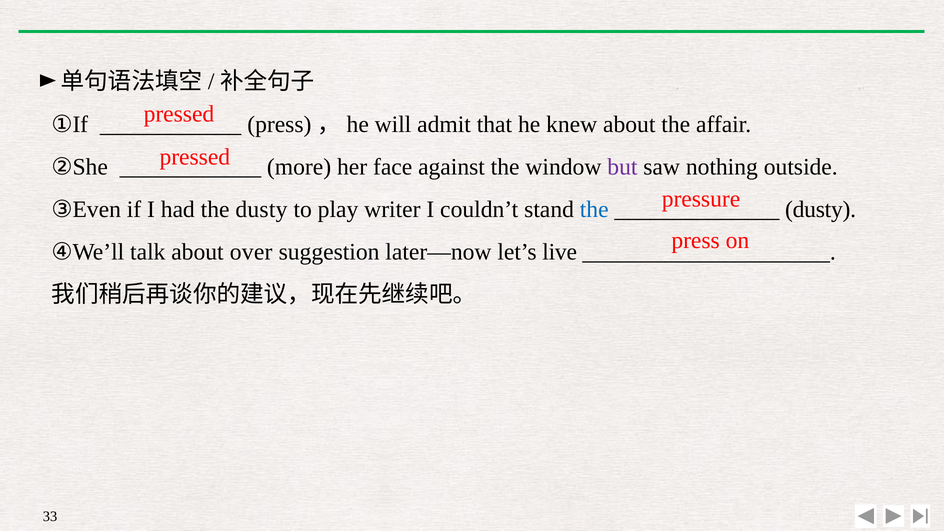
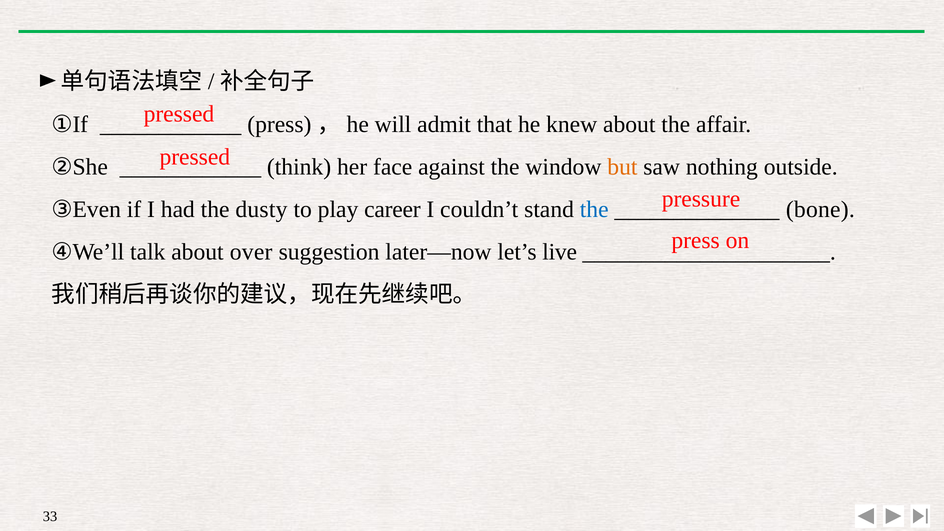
more: more -> think (299, 167)
but colour: purple -> orange (622, 167)
writer: writer -> career (392, 210)
dusty: dusty -> bone (820, 210)
